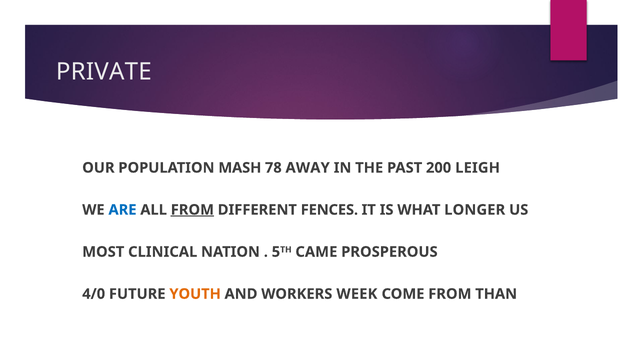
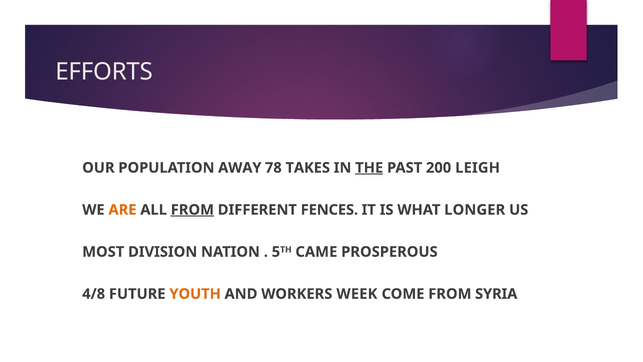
PRIVATE: PRIVATE -> EFFORTS (104, 72)
MASH: MASH -> AWAY (240, 168)
AWAY: AWAY -> TAKES (308, 168)
THE underline: none -> present (369, 168)
ARE colour: blue -> orange (122, 210)
CLINICAL: CLINICAL -> DIVISION (163, 252)
4/0: 4/0 -> 4/8 (94, 294)
THAN: THAN -> SYRIA (496, 294)
